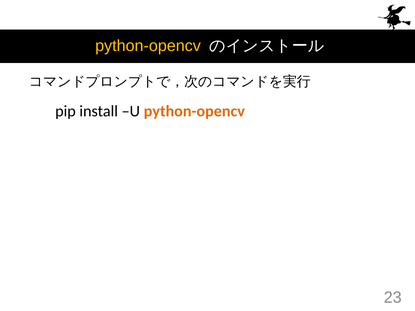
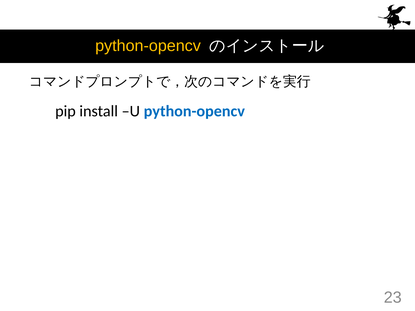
python-opencv colour: orange -> blue (194, 111)
